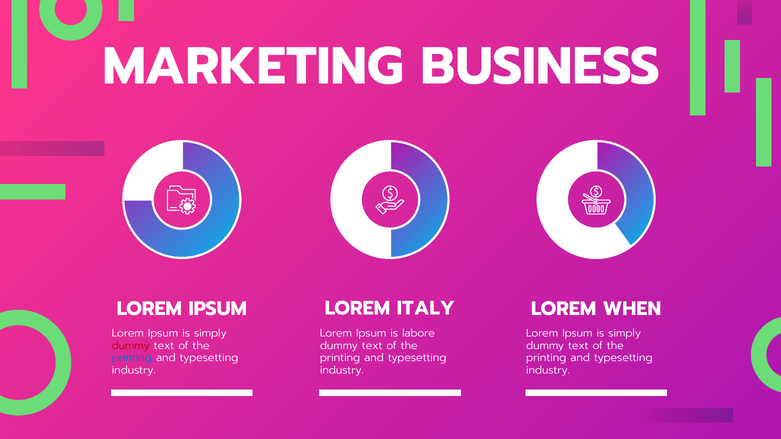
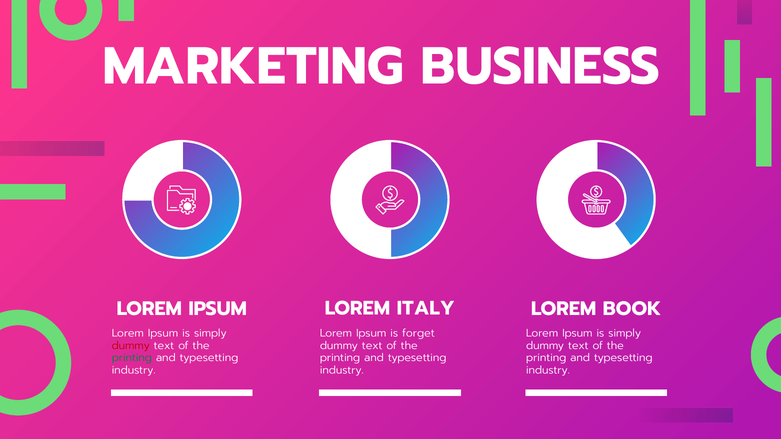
WHEN: WHEN -> BOOK (632, 309)
labore: labore -> forget (419, 333)
printing colour: blue -> green (132, 358)
